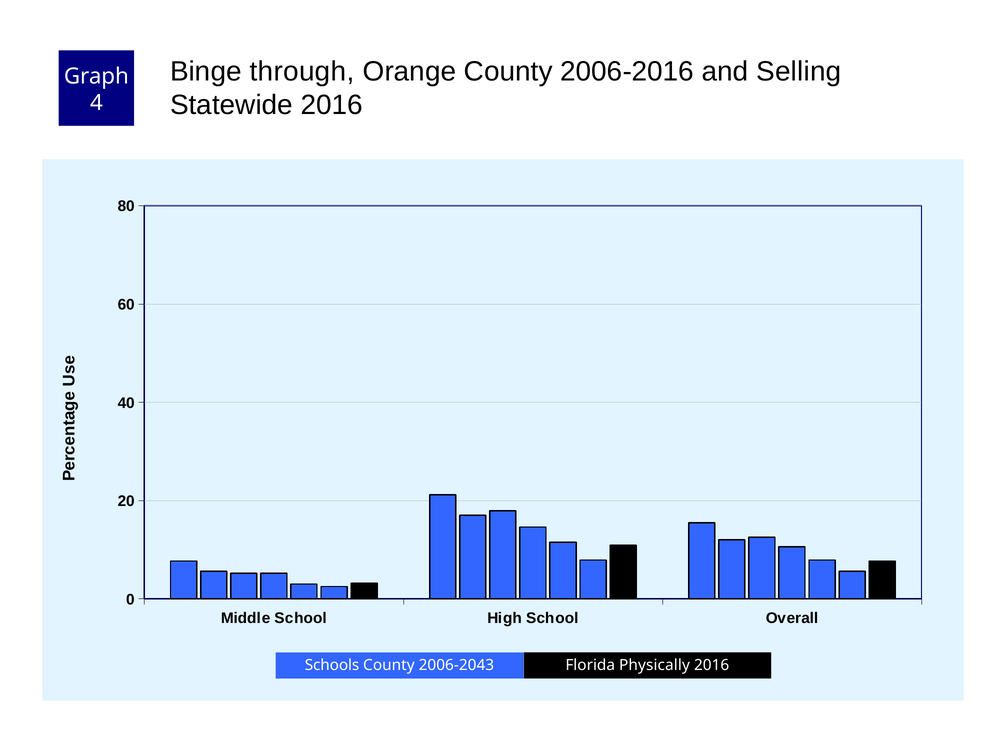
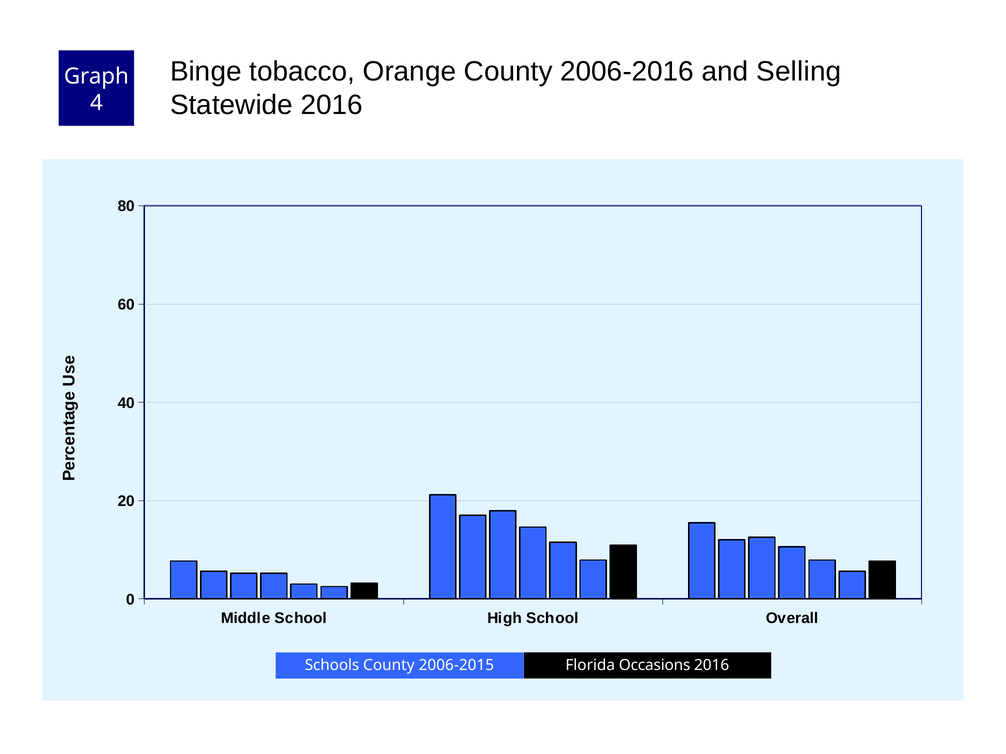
through: through -> tobacco (302, 72)
2006-2043: 2006-2043 -> 2006-2015 (456, 666)
Physically: Physically -> Occasions (655, 666)
